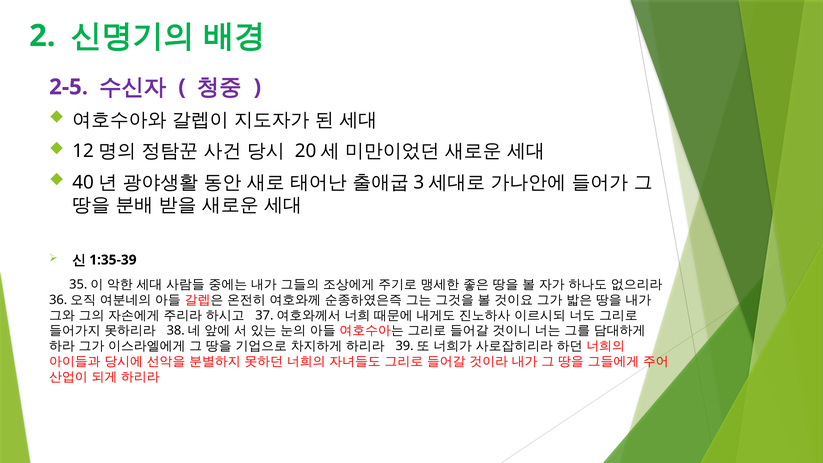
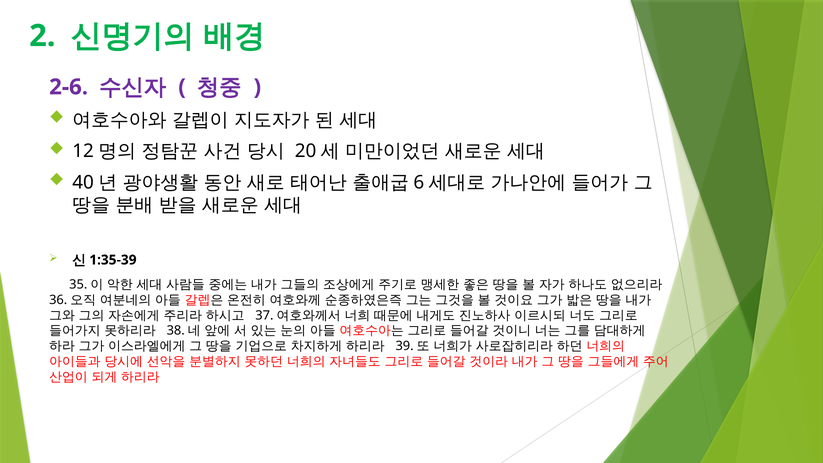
2-5: 2-5 -> 2-6 (69, 87)
3: 3 -> 6 (419, 182)
